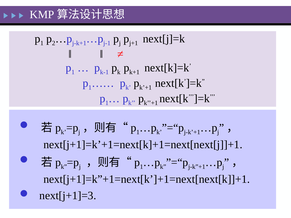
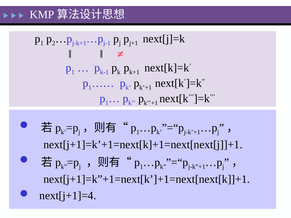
next[j+1]=3: next[j+1]=3 -> next[j+1]=4 (68, 196)
